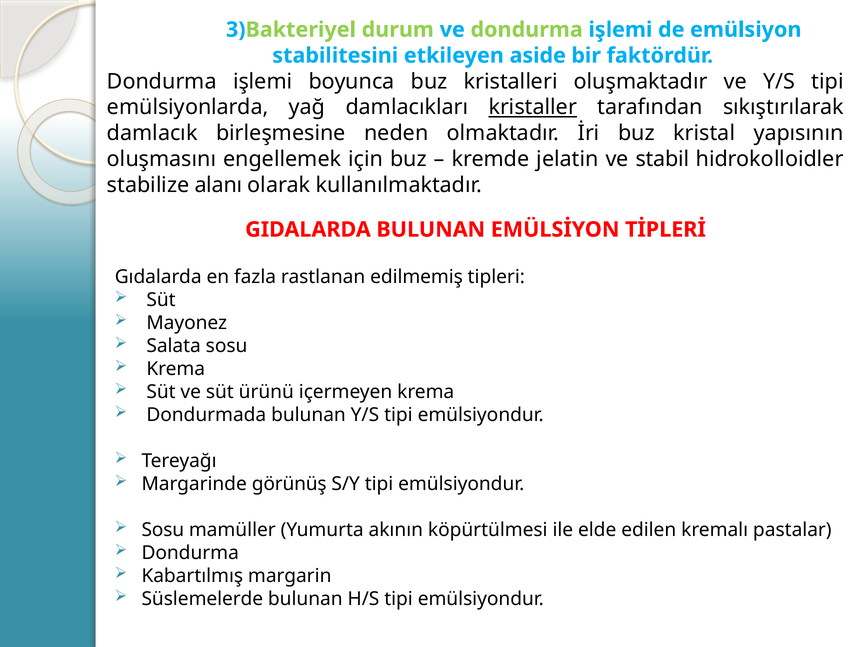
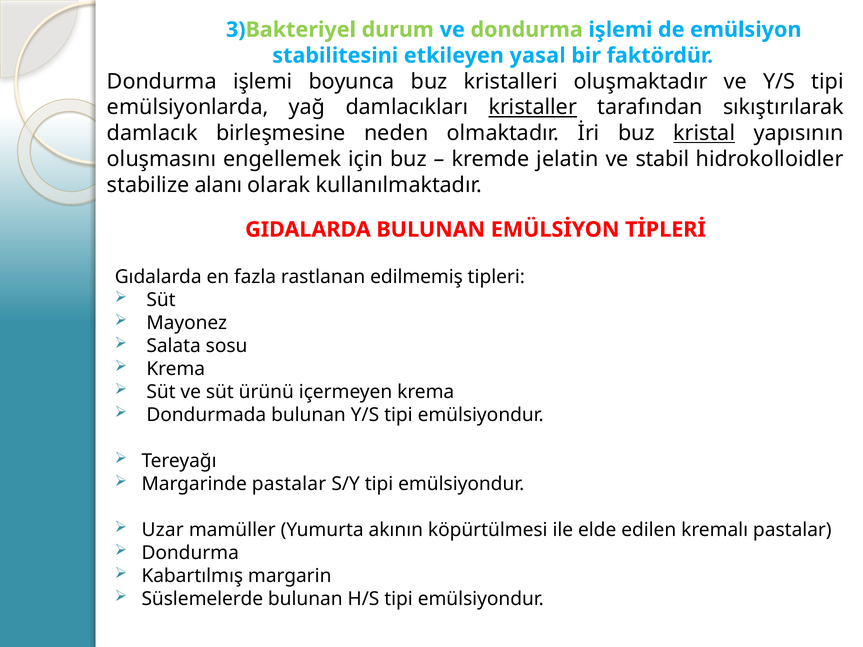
aside: aside -> yasal (538, 56)
kristal underline: none -> present (704, 133)
Margarinde görünüş: görünüş -> pastalar (289, 484)
Sosu: Sosu -> Uzar (163, 530)
